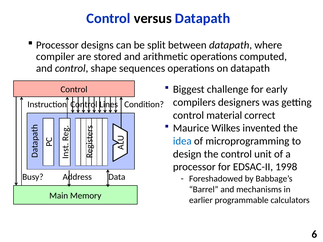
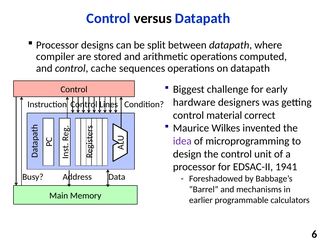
shape: shape -> cache (104, 68)
compilers: compilers -> hardware (194, 102)
idea colour: blue -> purple (182, 141)
1998: 1998 -> 1941 (286, 167)
